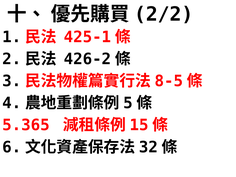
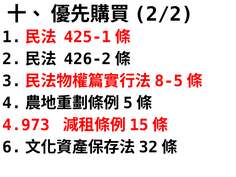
5.365: 5.365 -> 4.973 (26, 125)
